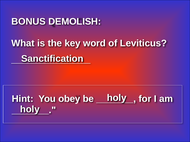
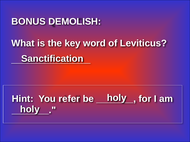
obey: obey -> refer (69, 99)
